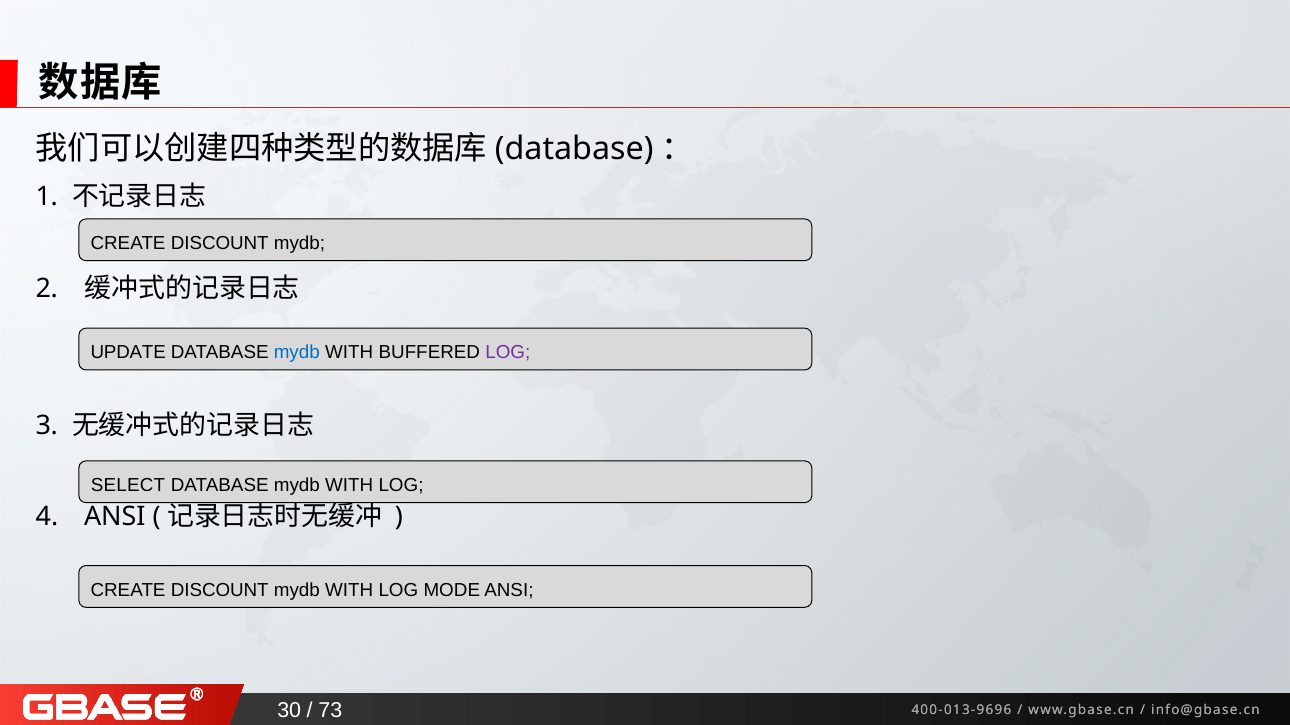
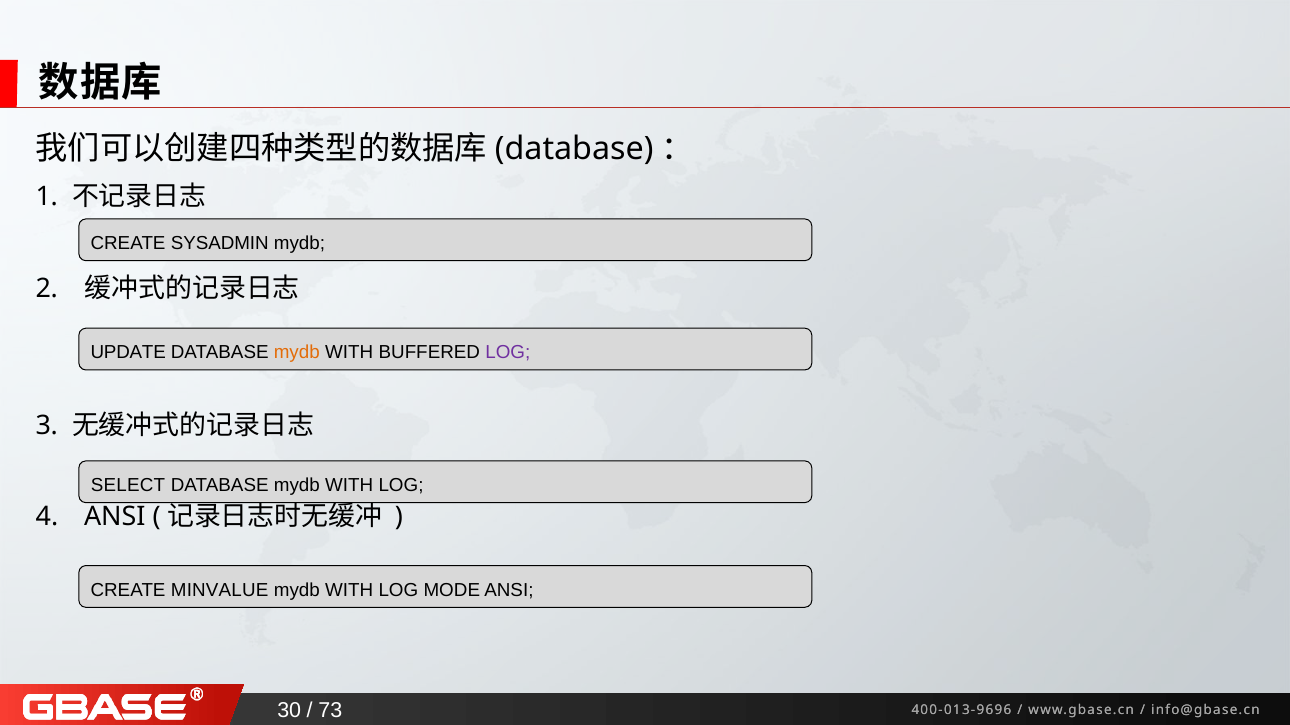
DISCOUNT: DISCOUNT -> SYSADMIN (220, 244)
mydb colour: blue -> orange (297, 353)
DISCOUNT: DISCOUNT -> MINVALUE (220, 591)
